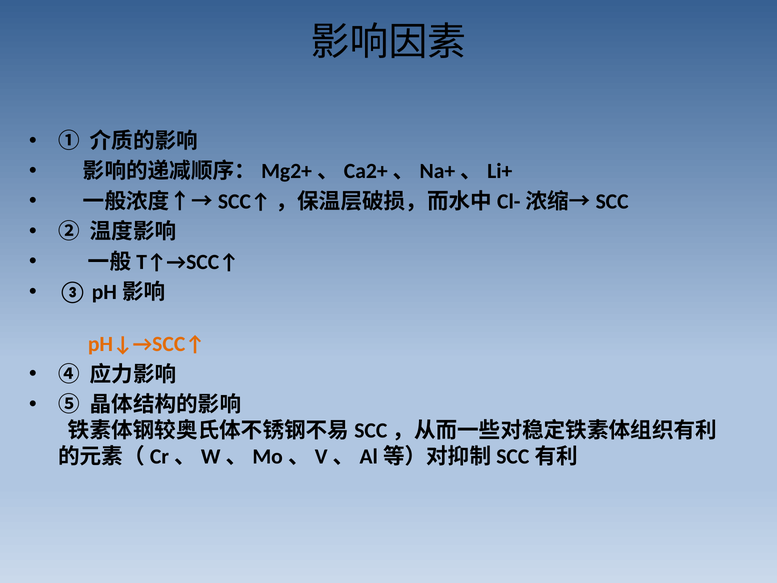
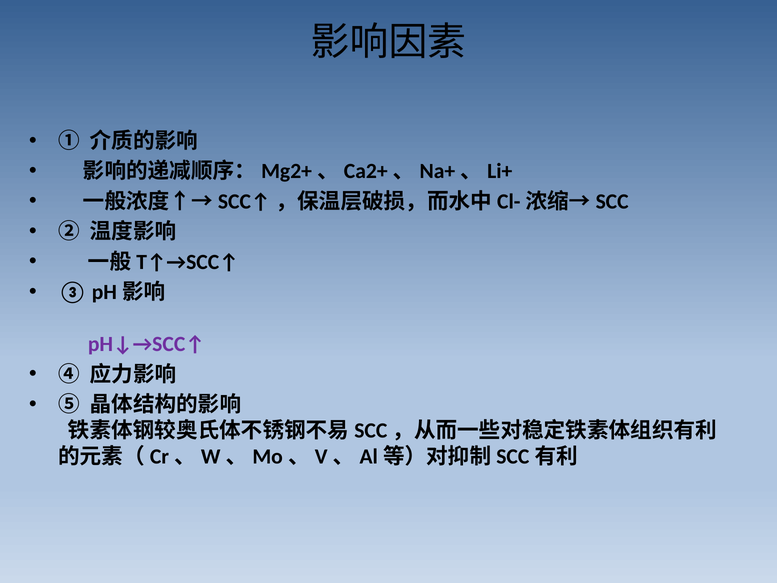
pH↓→SCC↑ colour: orange -> purple (146, 344)
